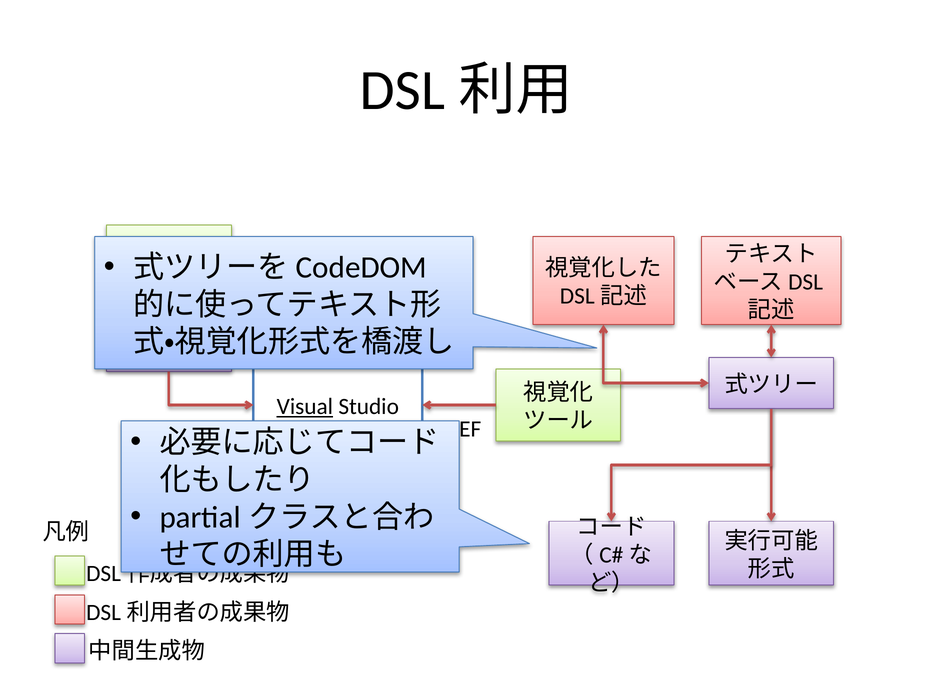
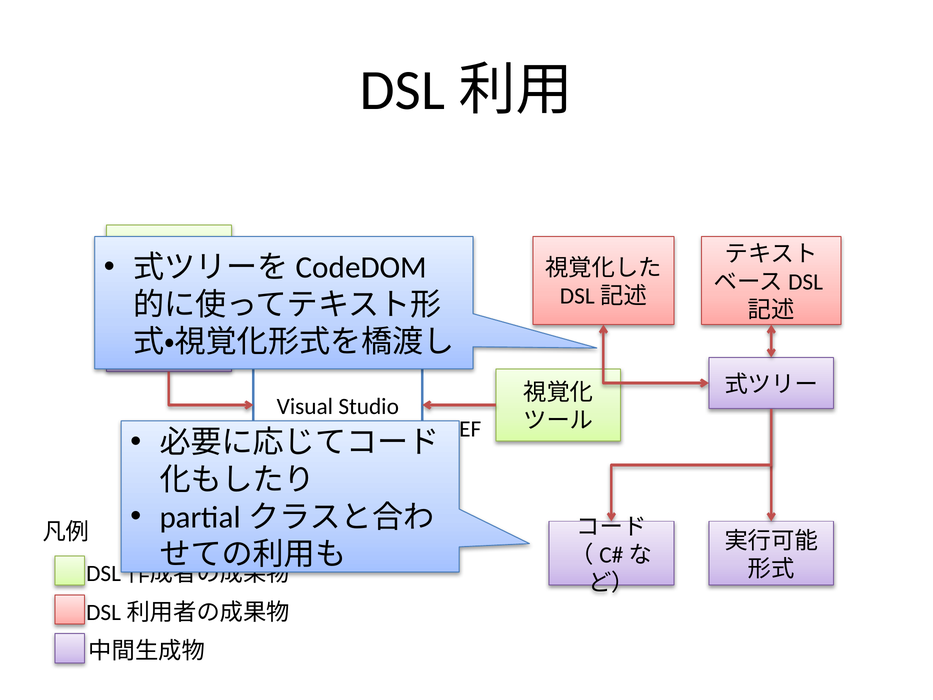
Visual underline: present -> none (305, 406)
